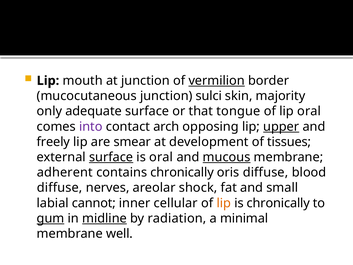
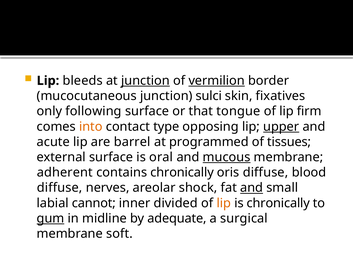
mouth: mouth -> bleeds (83, 81)
junction underline: none -> present (145, 81)
majority: majority -> fixatives (281, 96)
adequate: adequate -> following (93, 111)
lip oral: oral -> firm (309, 111)
into colour: purple -> orange (91, 126)
arch: arch -> type (166, 126)
freely: freely -> acute (53, 142)
smear: smear -> barrel (132, 142)
development: development -> programmed (209, 142)
surface underline: present -> none (111, 157)
and underline: none -> present (252, 188)
cellular: cellular -> divided (176, 203)
midline underline: present -> none (104, 218)
radiation: radiation -> adequate (177, 218)
minimal: minimal -> surgical (244, 218)
well: well -> soft (119, 233)
